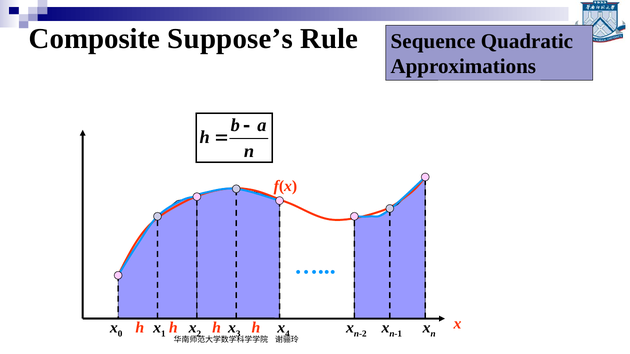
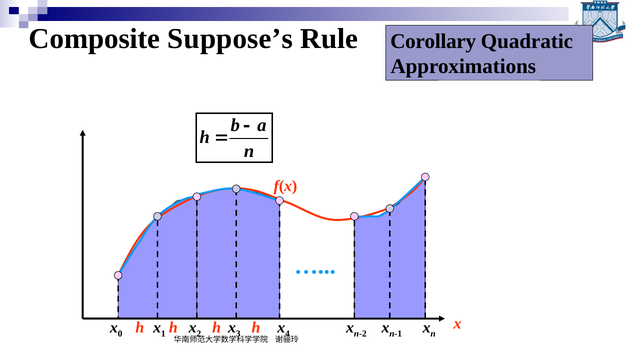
Sequence: Sequence -> Corollary (433, 41)
